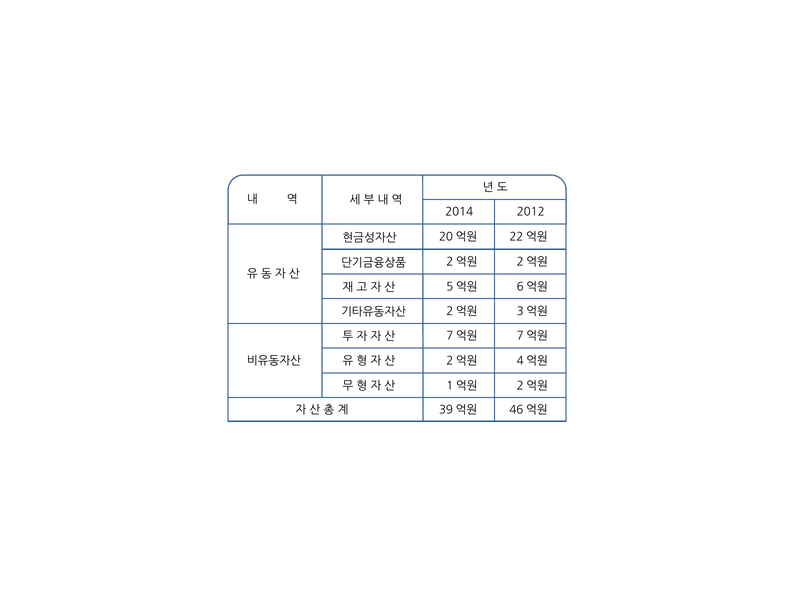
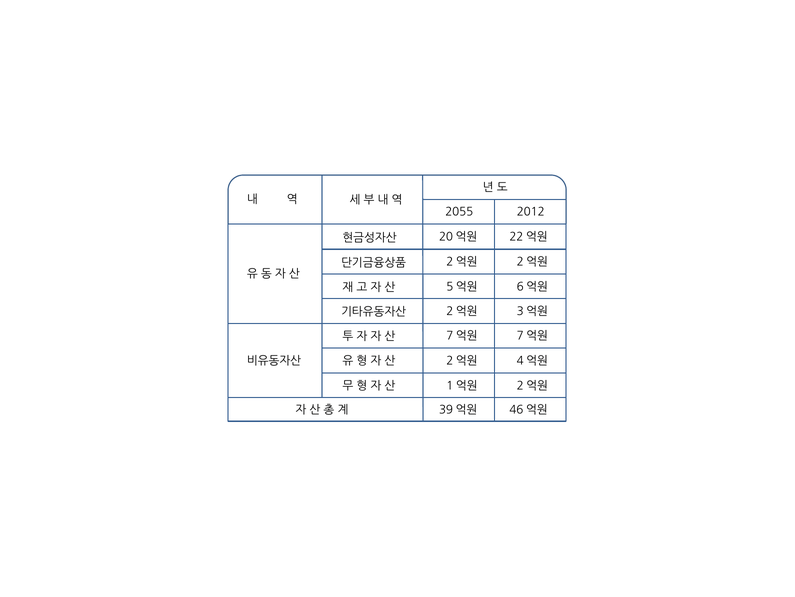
2014: 2014 -> 2055 (459, 212)
